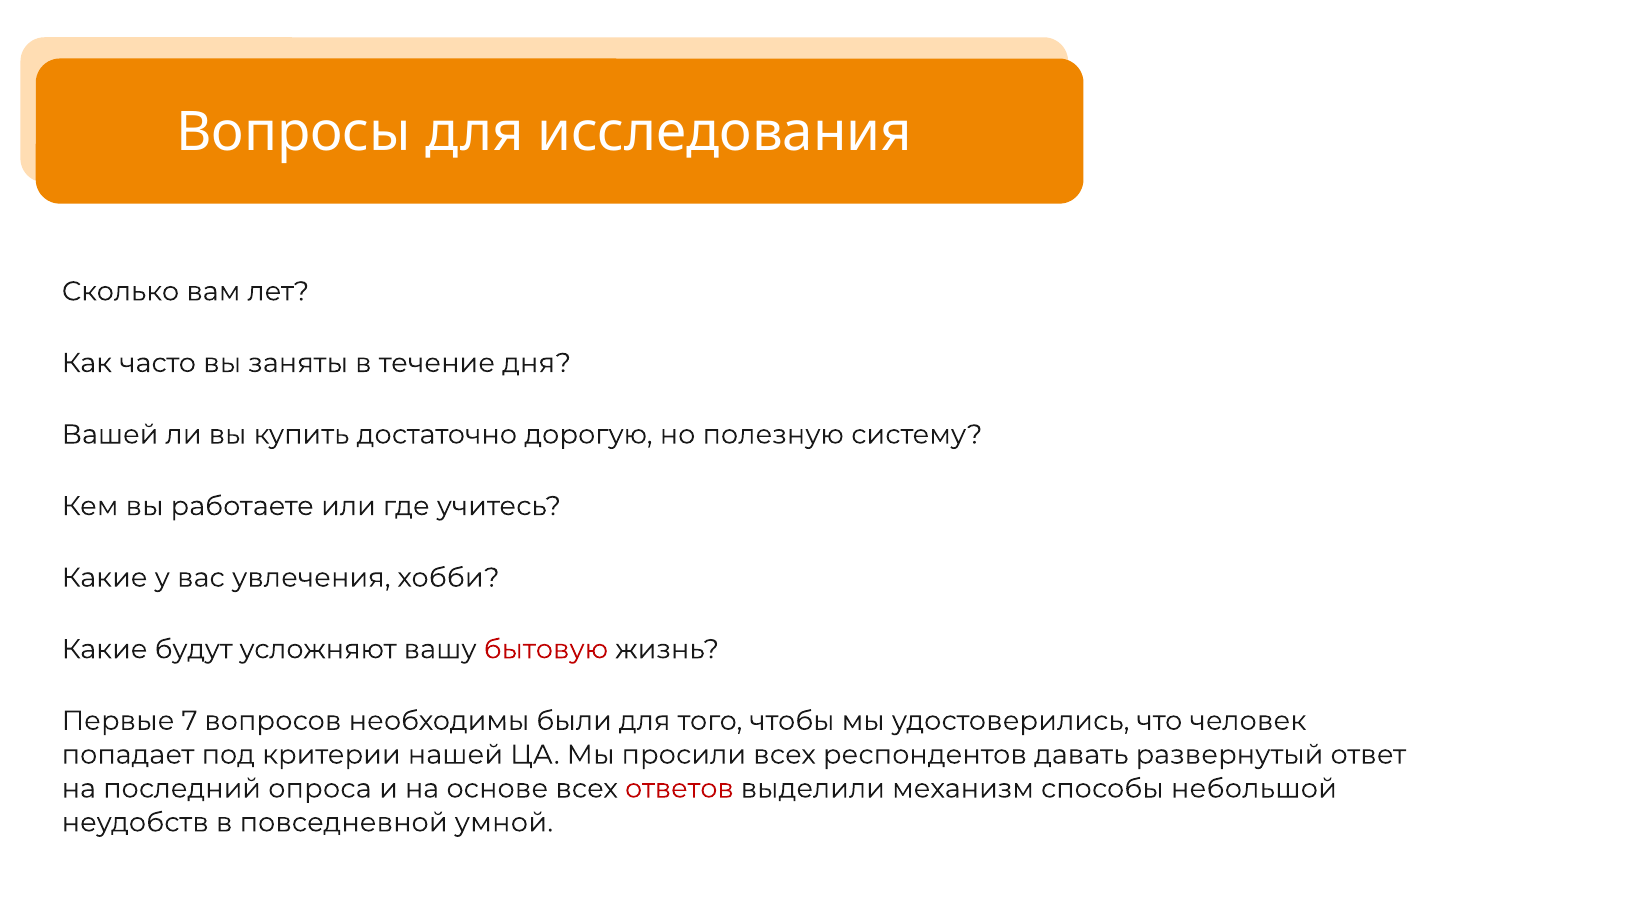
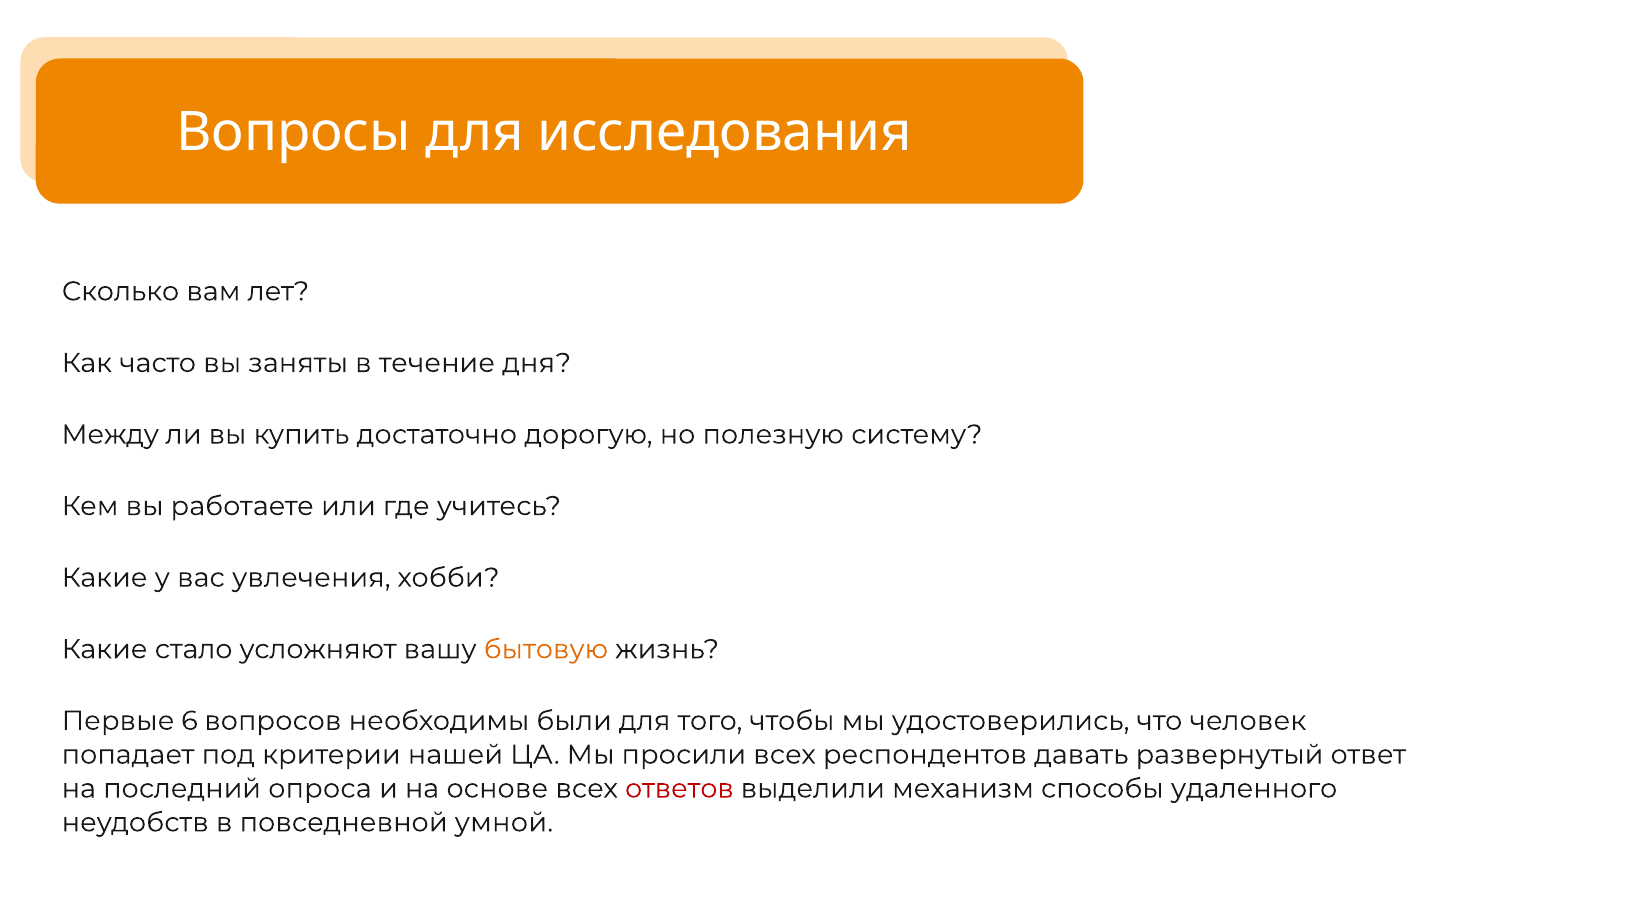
Вашей: Вашей -> Между (110, 434)
будут: будут -> стало (194, 649)
бытовую colour: red -> orange (546, 649)
7: 7 -> 6 (190, 720)
небольшой: небольшой -> удаленного (1254, 788)
